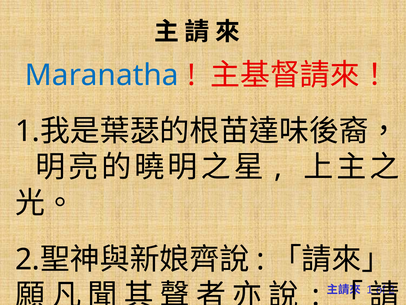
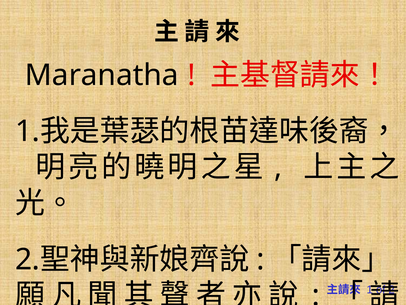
Maranatha colour: blue -> black (102, 75)
